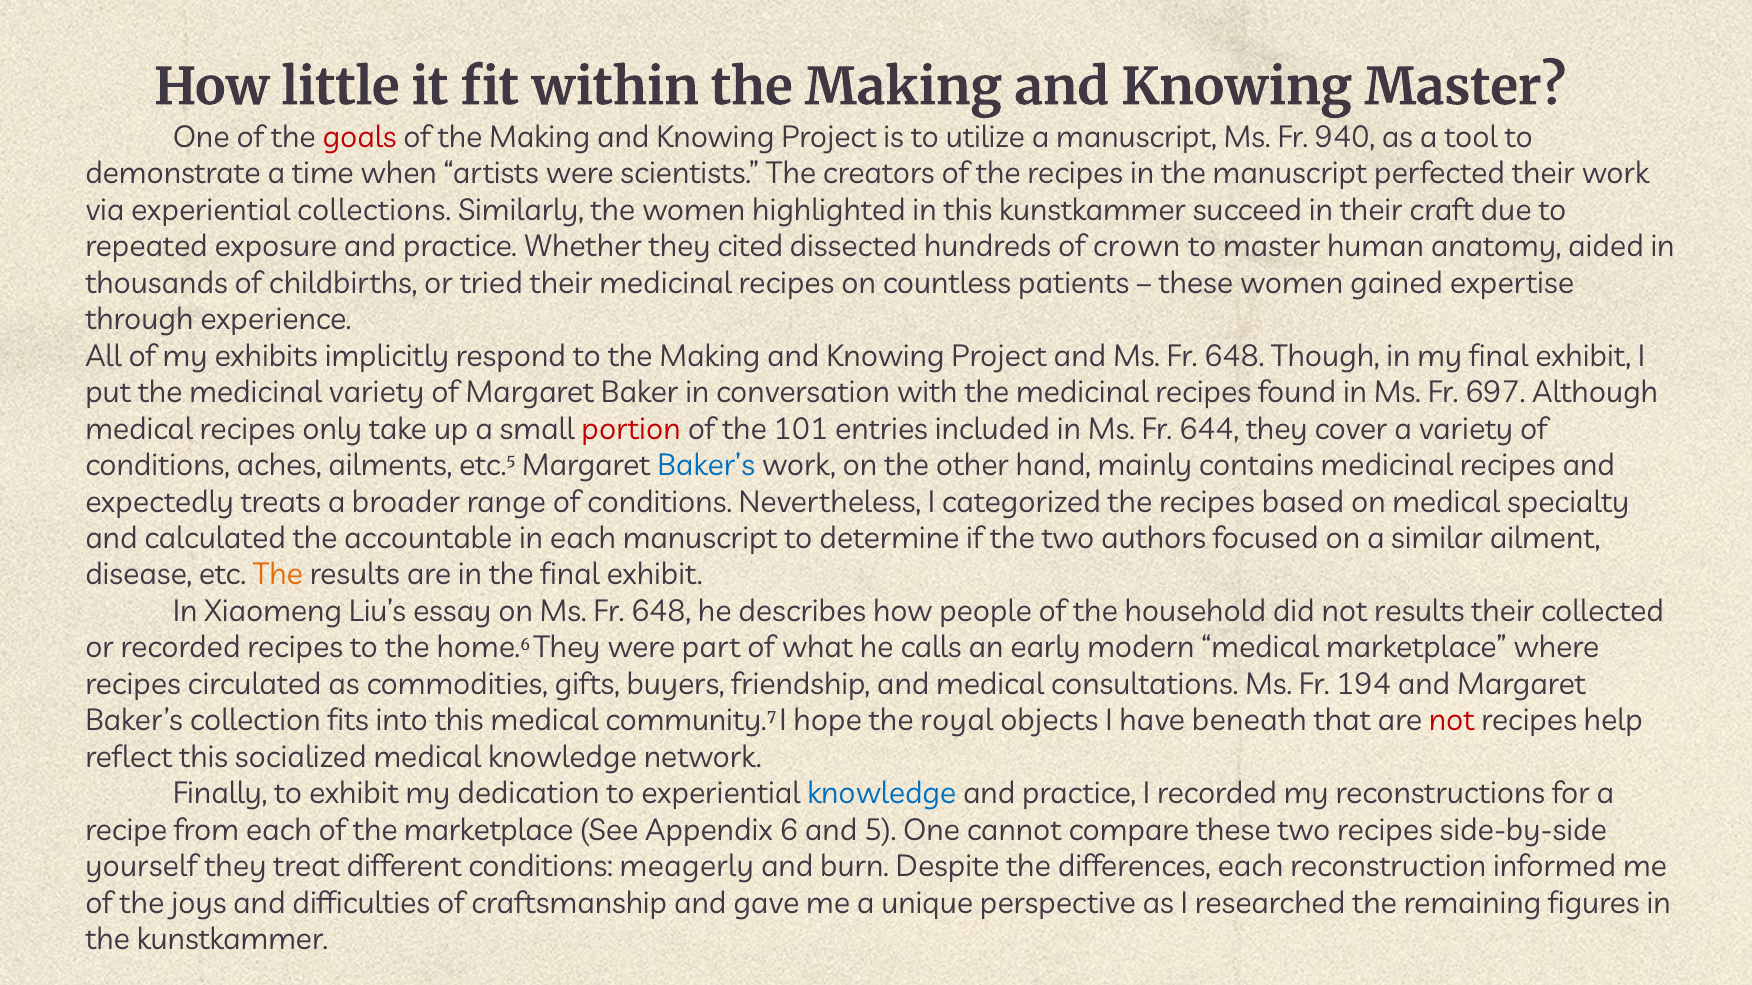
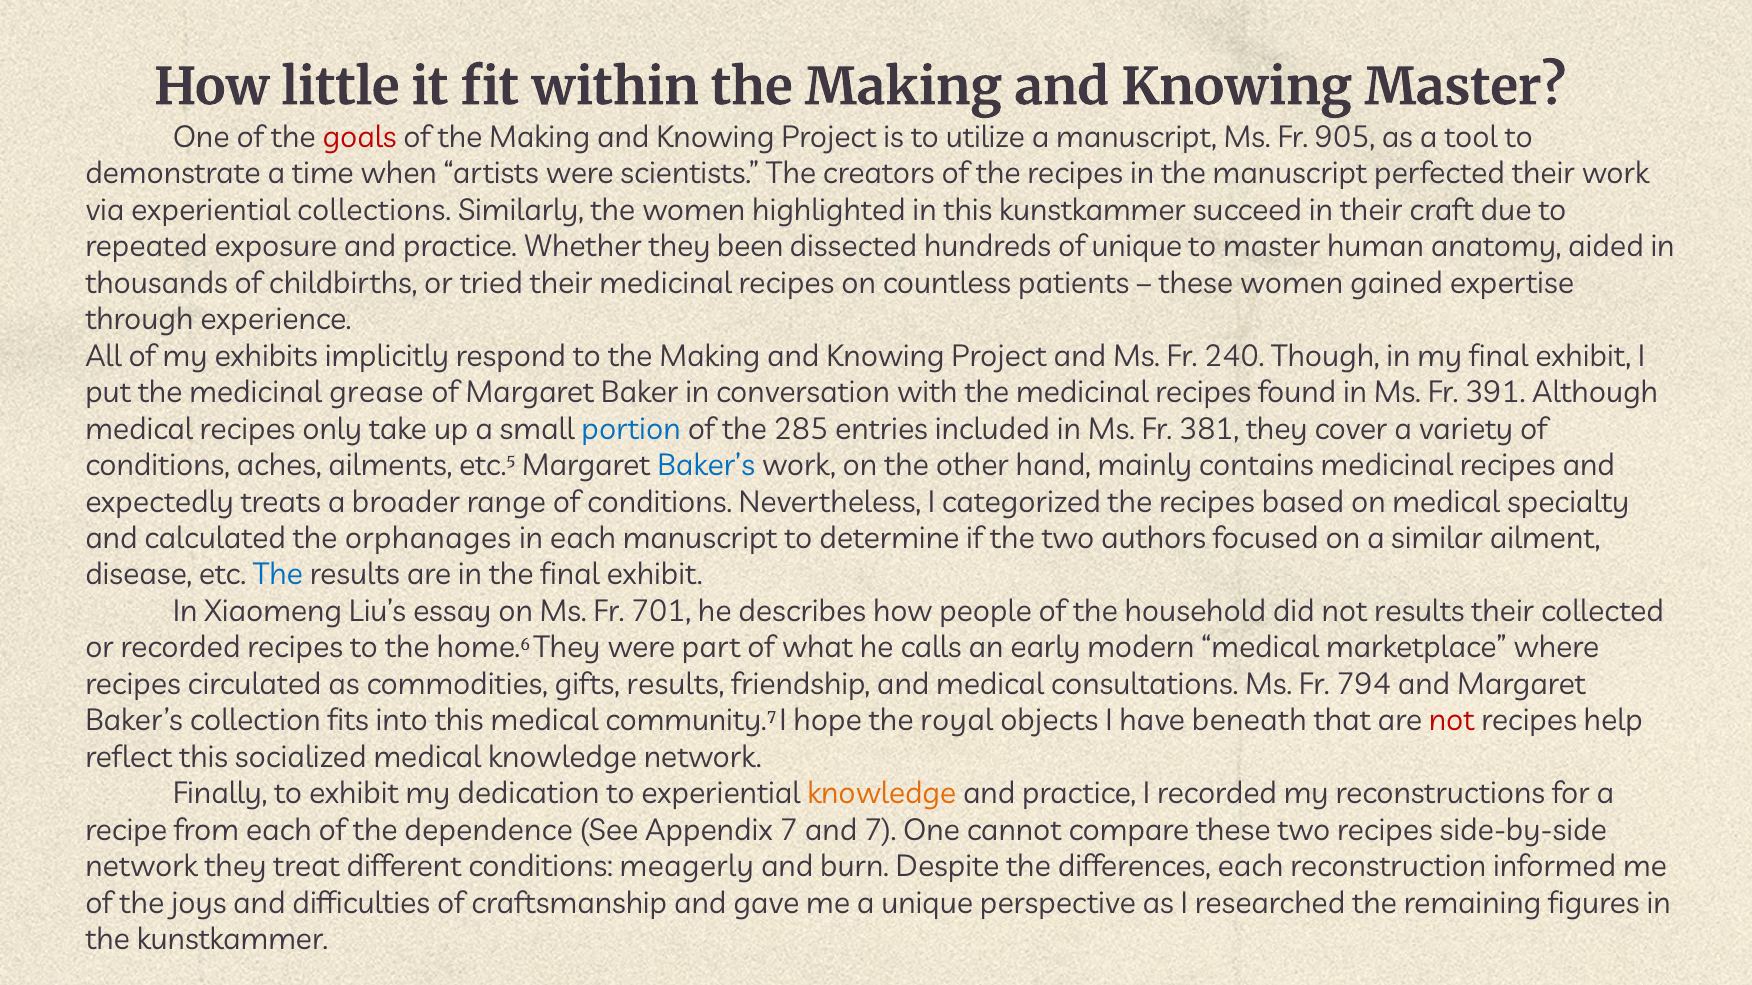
940: 940 -> 905 (1345, 137)
cited: cited -> been (750, 247)
of crown: crown -> unique (1137, 247)
and Ms Fr 648: 648 -> 240 (1234, 356)
medicinal variety: variety -> grease (376, 393)
697: 697 -> 391 (1495, 393)
portion colour: red -> blue (631, 429)
101: 101 -> 285 (801, 429)
644: 644 -> 381 (1209, 429)
accountable: accountable -> orphanages (428, 539)
The colour: orange -> blue (278, 575)
on Ms Fr 648: 648 -> 701 (661, 612)
gifts buyers: buyers -> results (675, 685)
194: 194 -> 794 (1364, 685)
knowledge colour: blue -> orange (882, 794)
the marketplace: marketplace -> dependence (489, 831)
Appendix 6: 6 -> 7 (789, 831)
and 5: 5 -> 7 (880, 831)
yourself: yourself -> network (142, 867)
